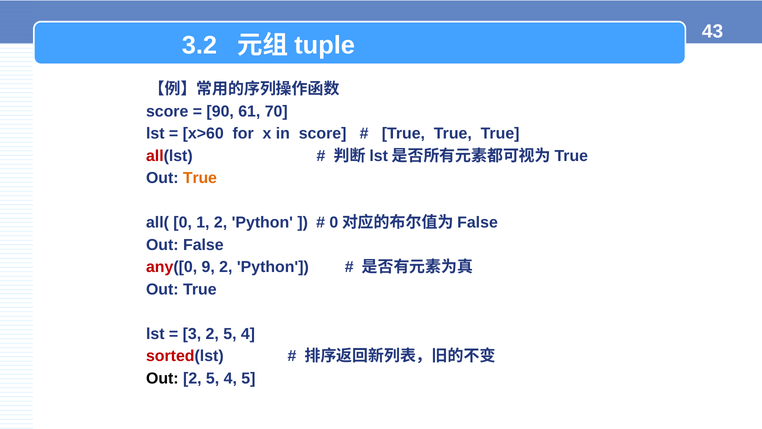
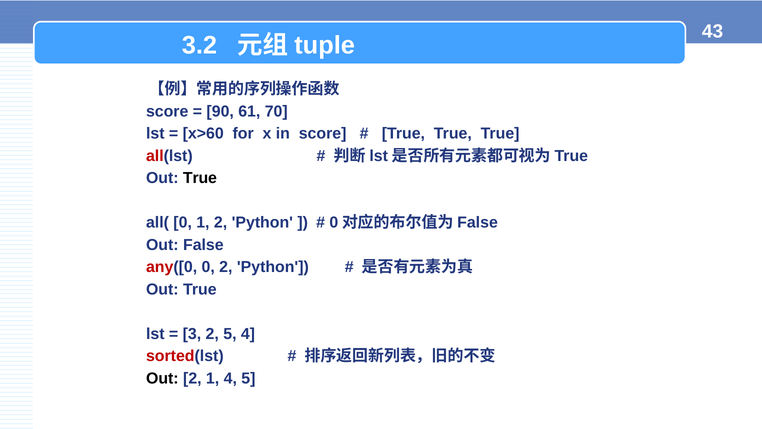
True colour: orange -> black (200, 178)
any([0 9: 9 -> 0 (208, 267)
5: 5 -> 1 (213, 378)
